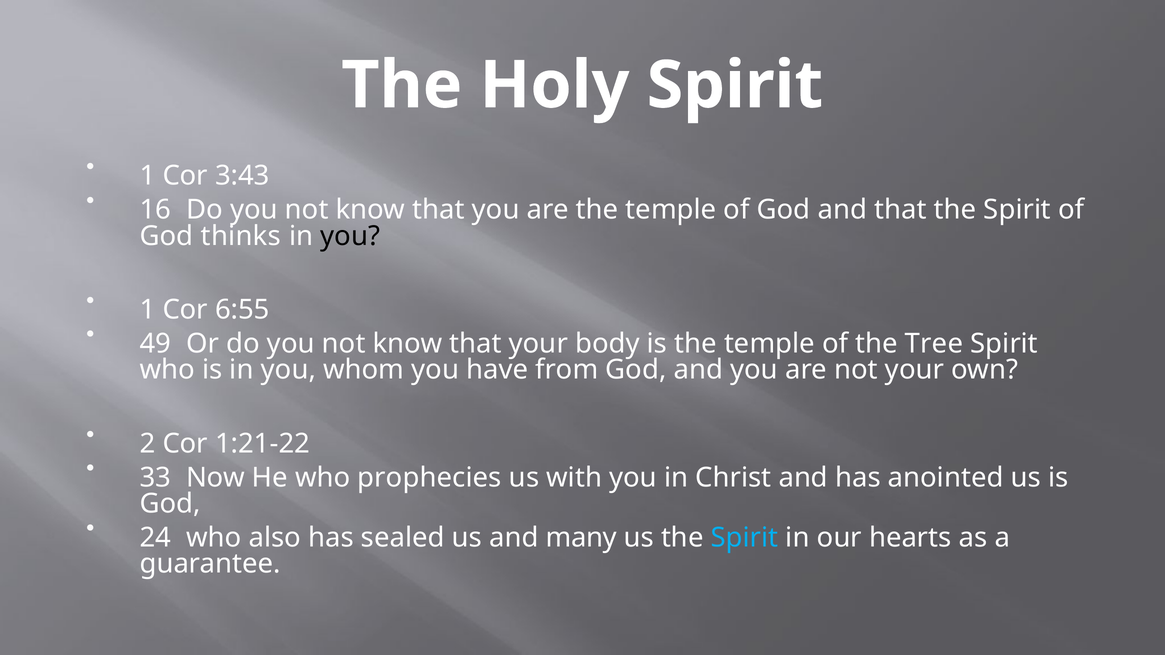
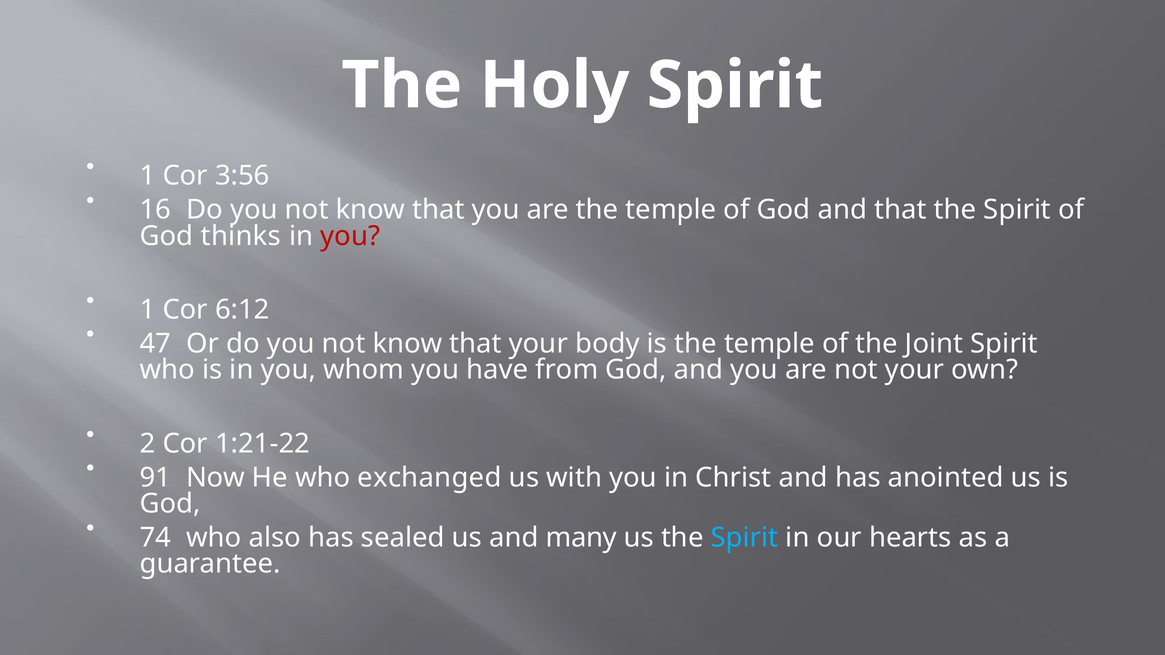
3:43: 3:43 -> 3:56 (242, 176)
you colour: black -> red (350, 236)
6:55: 6:55 -> 6:12 (242, 310)
49: 49 -> 47 (155, 344)
Tree: Tree -> Joint (934, 344)
33: 33 -> 91 (155, 478)
prophecies: prophecies -> exchanged (430, 478)
24: 24 -> 74 (155, 538)
